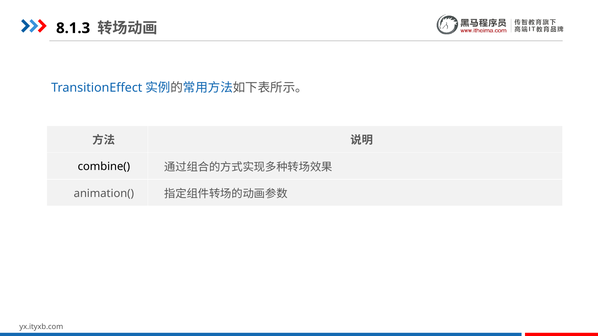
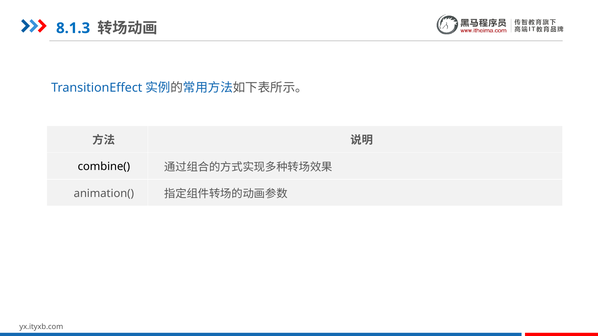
8.1.3 colour: black -> blue (73, 28)
